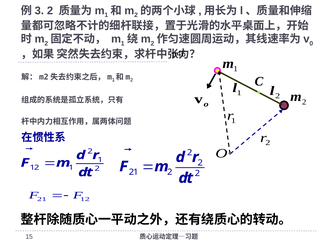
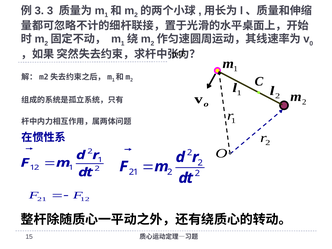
2: 2 -> 3 (50, 11)
